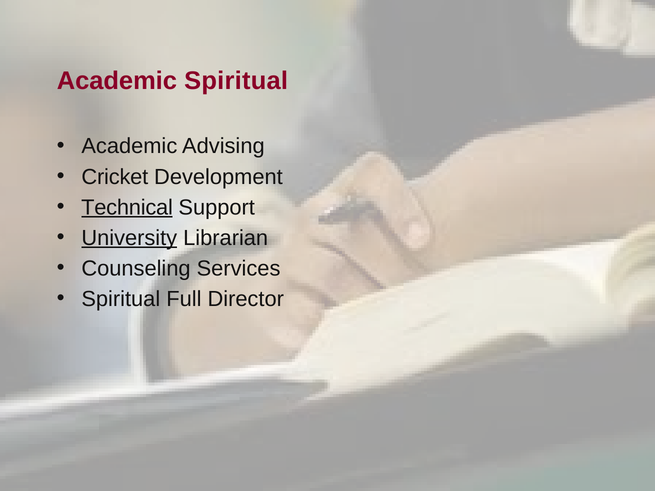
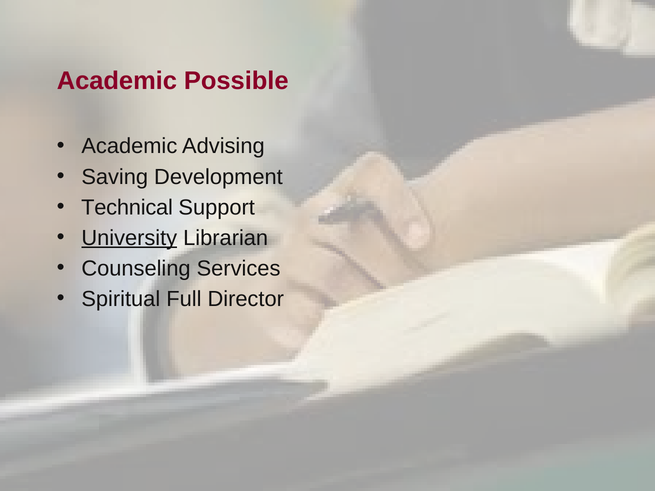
Academic Spiritual: Spiritual -> Possible (236, 81)
Cricket: Cricket -> Saving (115, 177)
Technical underline: present -> none (127, 207)
